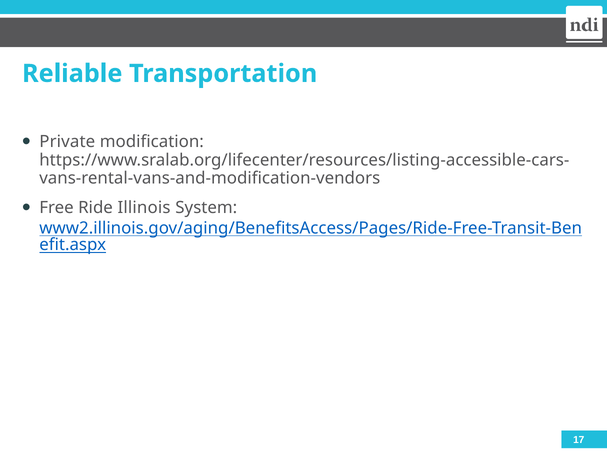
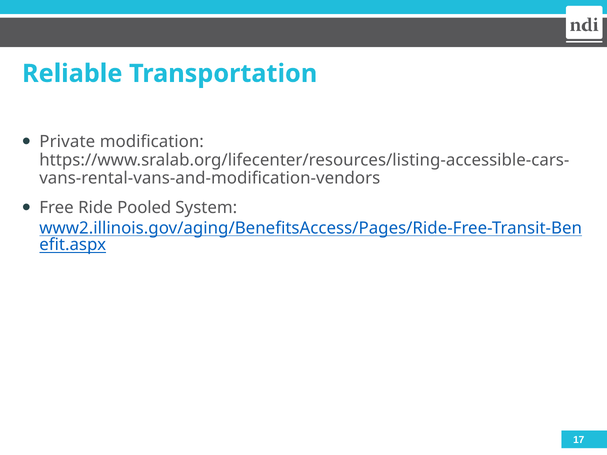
Illinois: Illinois -> Pooled (144, 208)
